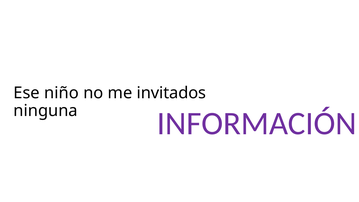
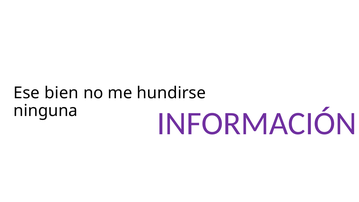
niño: niño -> bien (61, 93)
invitados: invitados -> hundirse (171, 93)
